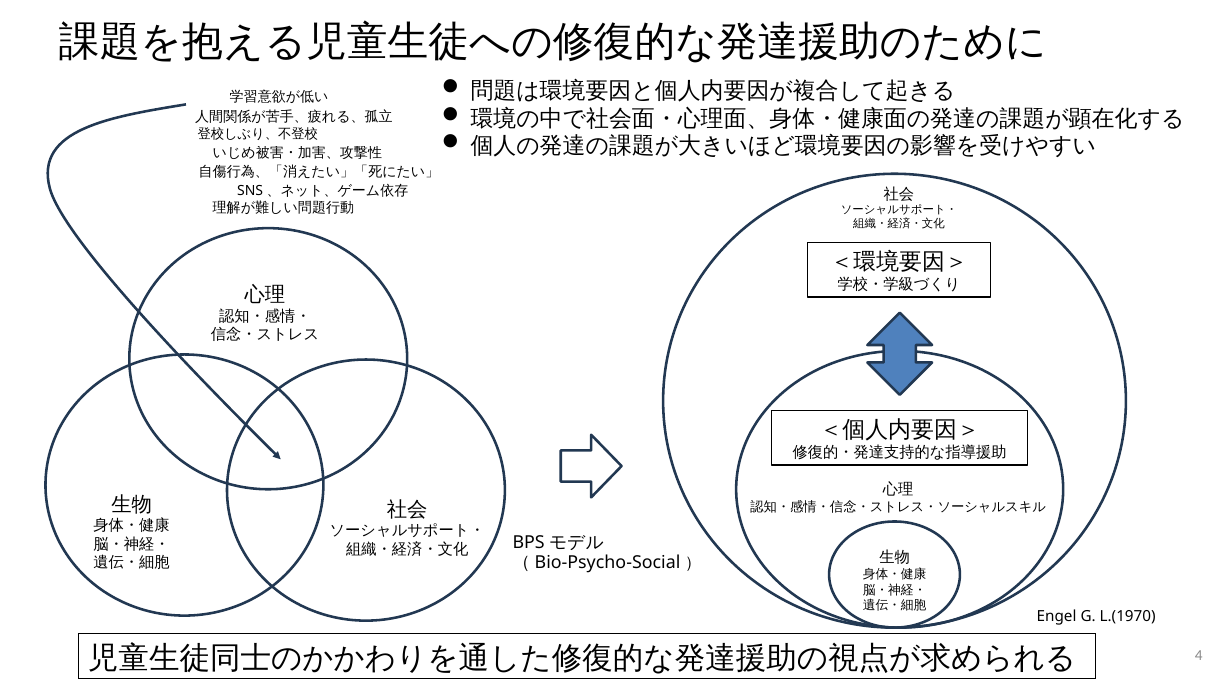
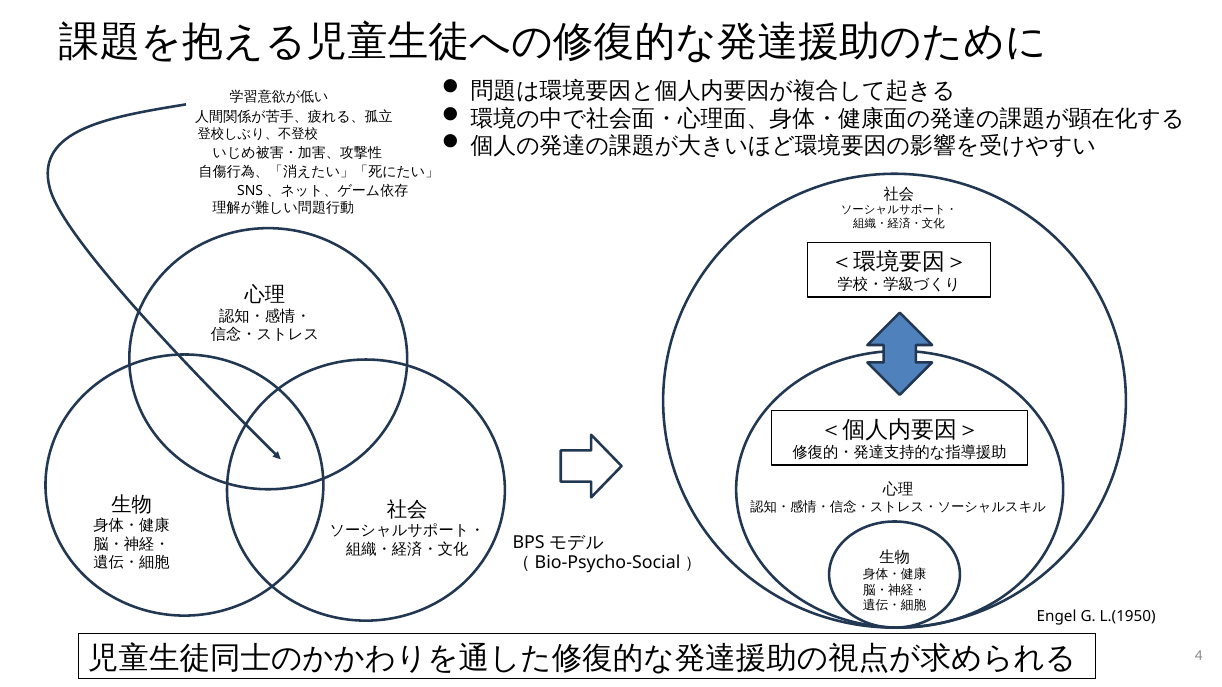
L.(1970: L.(1970 -> L.(1950 (1128, 617)
